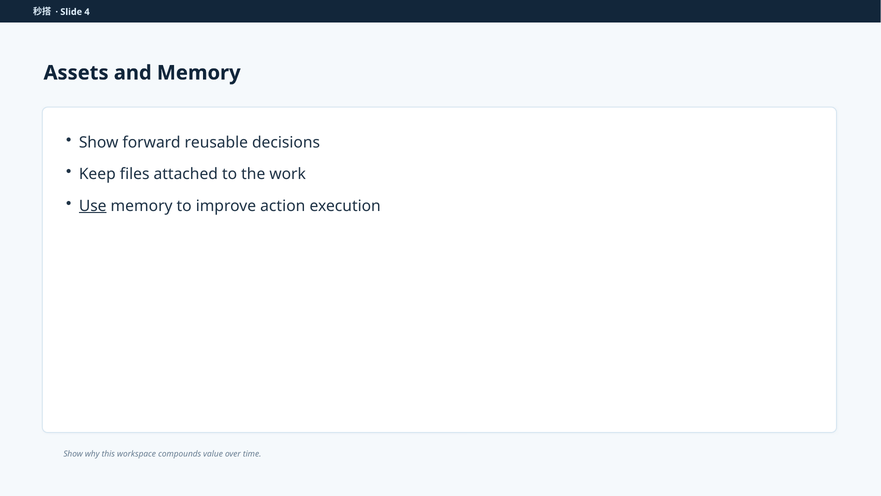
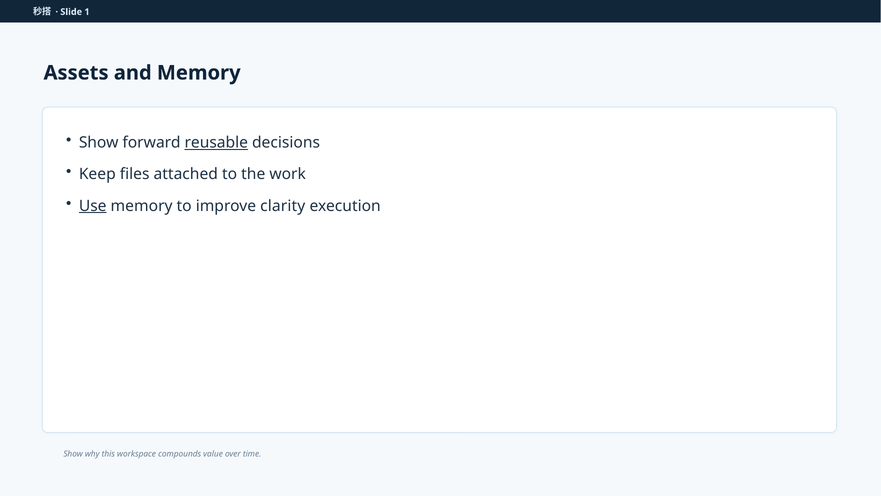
4: 4 -> 1 (87, 12)
reusable underline: none -> present (216, 143)
action: action -> clarity (283, 206)
